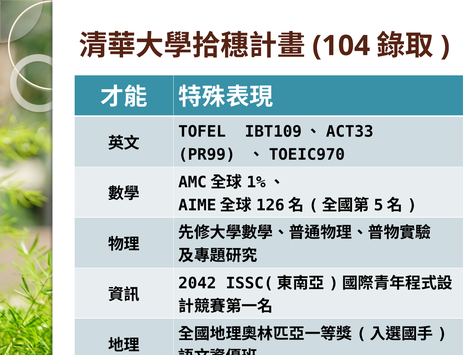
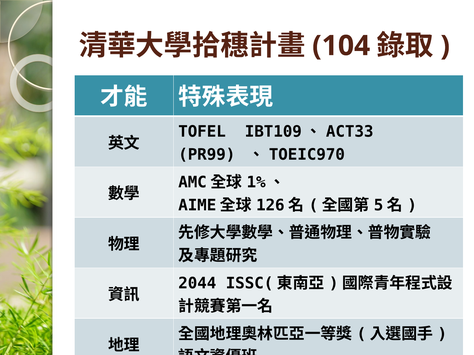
2042: 2042 -> 2044 (197, 284)
